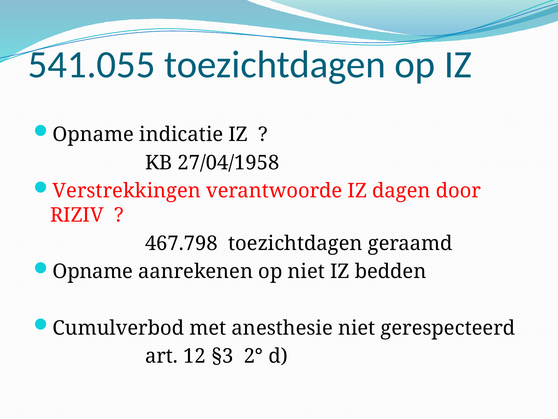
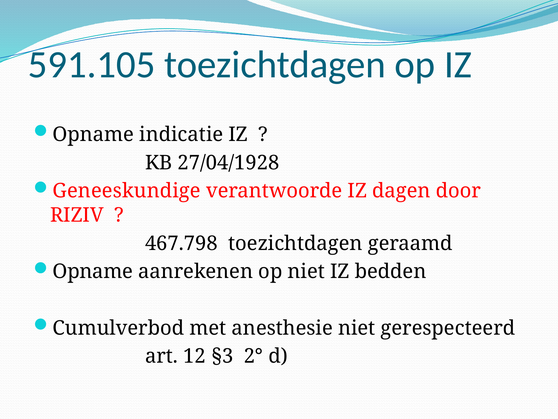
541.055: 541.055 -> 591.105 (92, 65)
27/04/1958: 27/04/1958 -> 27/04/1928 (228, 163)
Verstrekkingen: Verstrekkingen -> Geneeskundige (127, 191)
